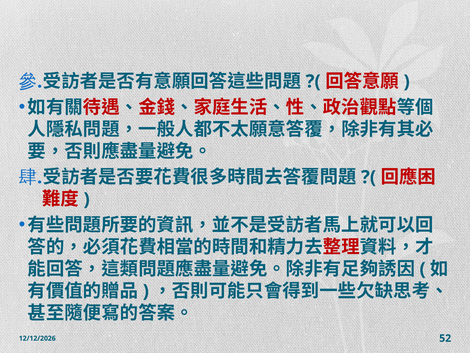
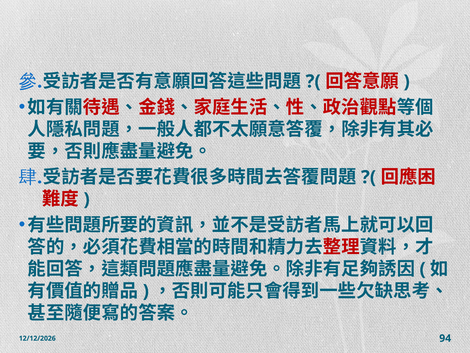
52: 52 -> 94 (445, 338)
